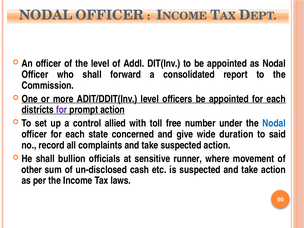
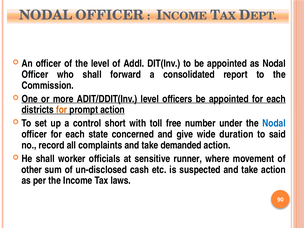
for colour: purple -> orange (62, 110)
allied: allied -> short (115, 123)
take suspected: suspected -> demanded (181, 145)
bullion: bullion -> worker (72, 159)
